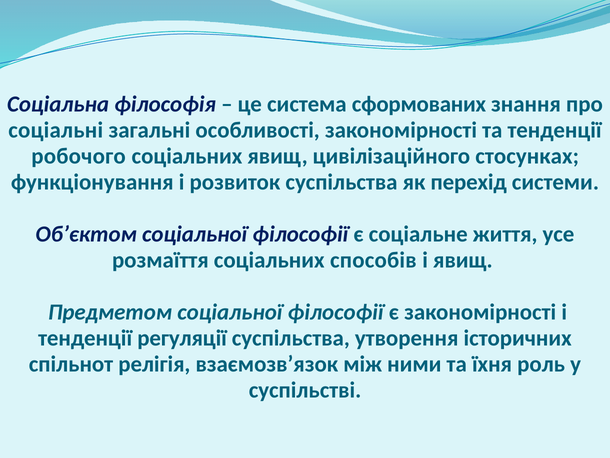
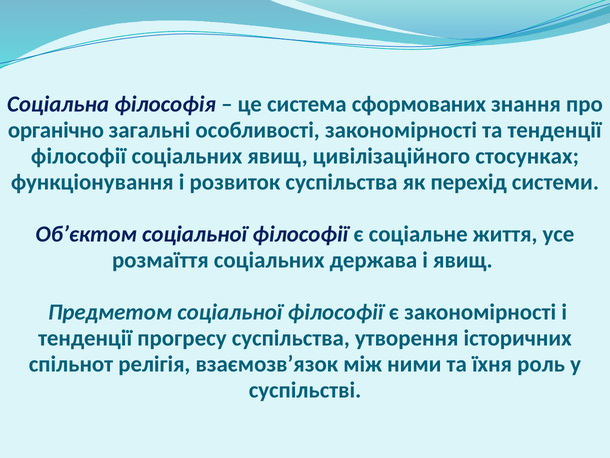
соціальні: соціальні -> органічно (56, 130)
робочого: робочого -> філософії (79, 156)
способів: способів -> держава (373, 260)
регуляції: регуляції -> прогресу (182, 338)
